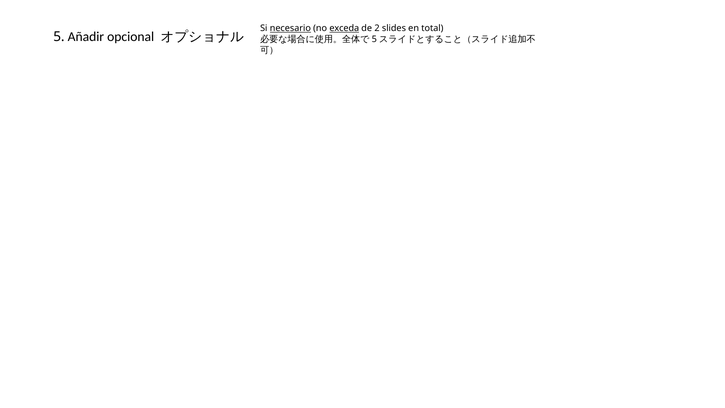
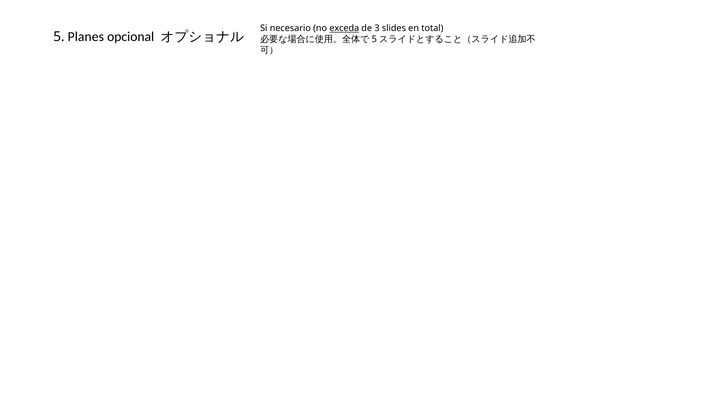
necesario underline: present -> none (290, 28)
2: 2 -> 3 (377, 28)
Añadir: Añadir -> Planes (86, 37)
